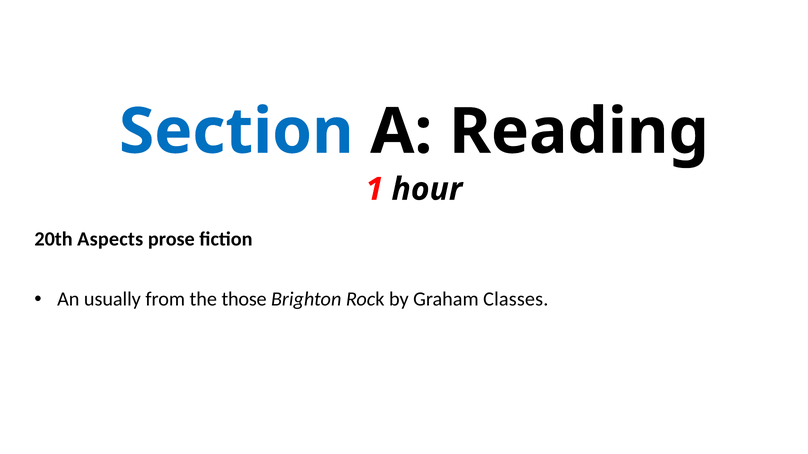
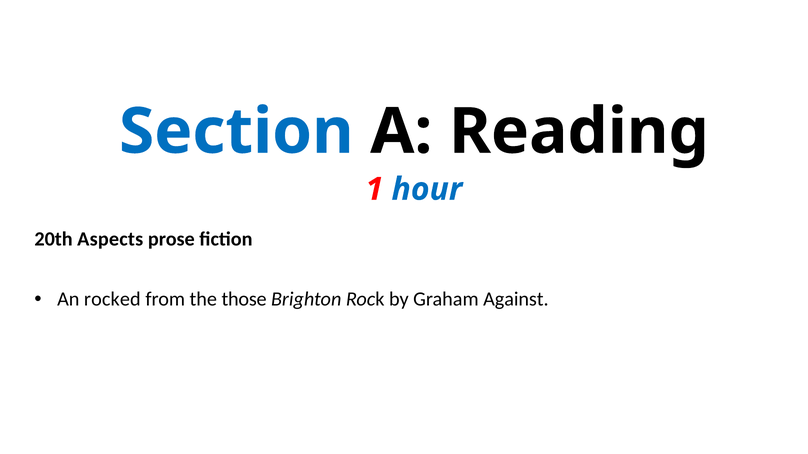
hour colour: black -> blue (427, 189)
usually: usually -> rocked (112, 300)
Classes: Classes -> Against (516, 300)
